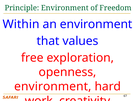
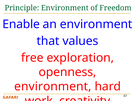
Within: Within -> Enable (21, 24)
